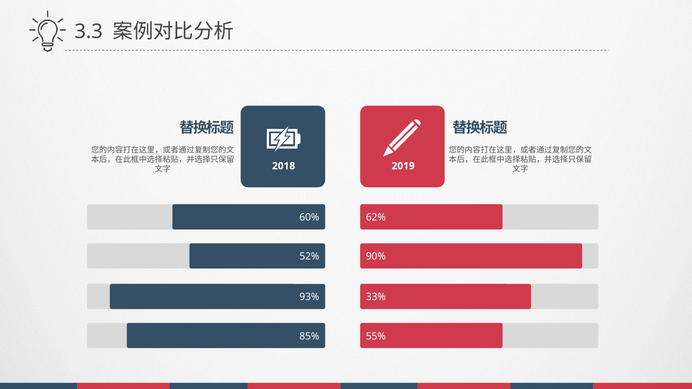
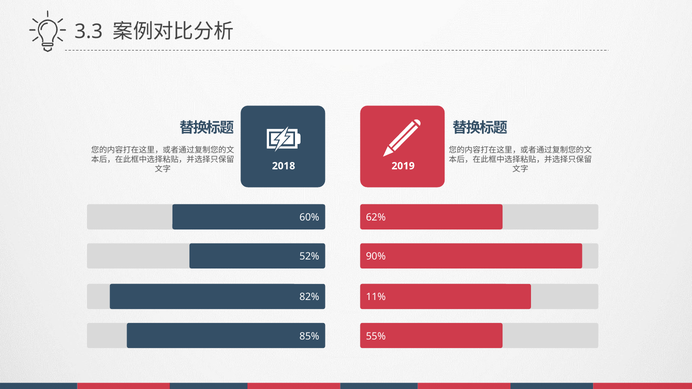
93%: 93% -> 82% (309, 297)
33%: 33% -> 11% (376, 297)
